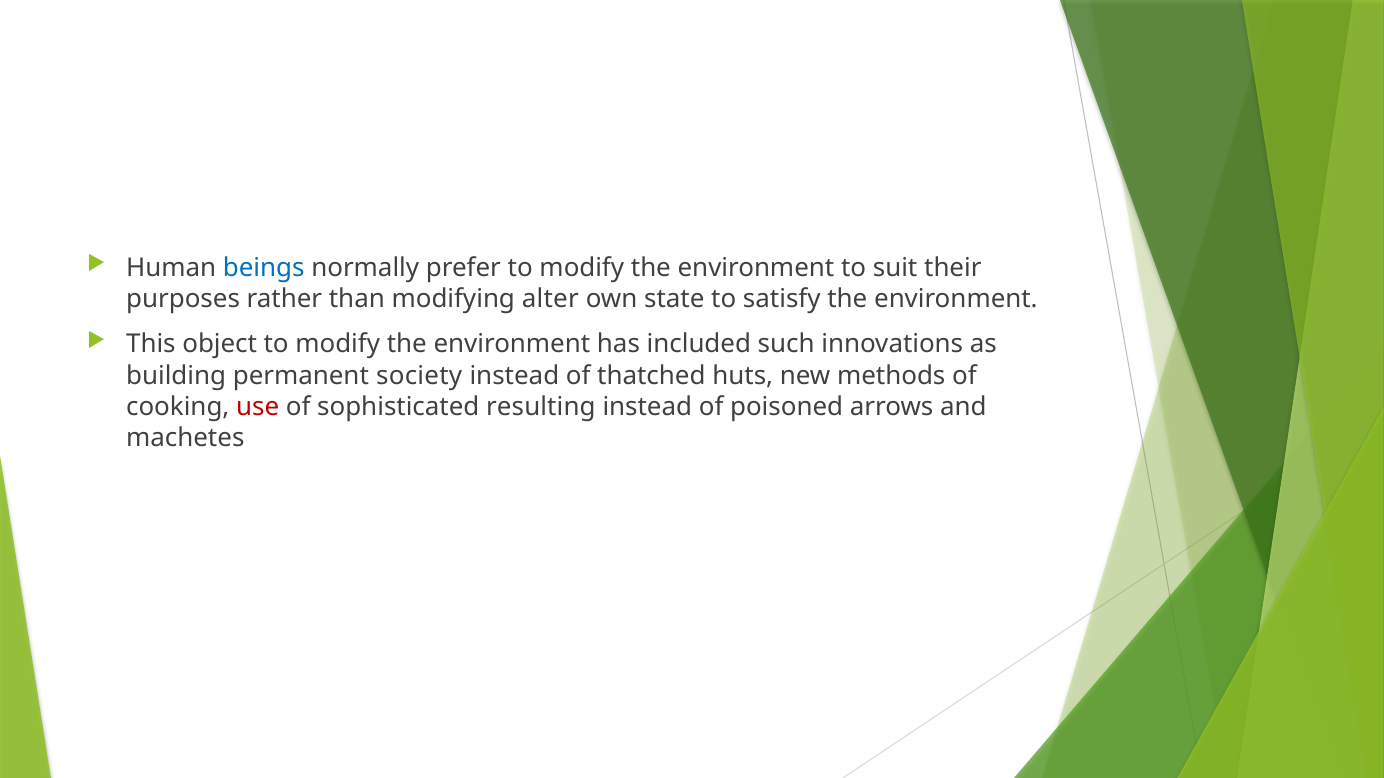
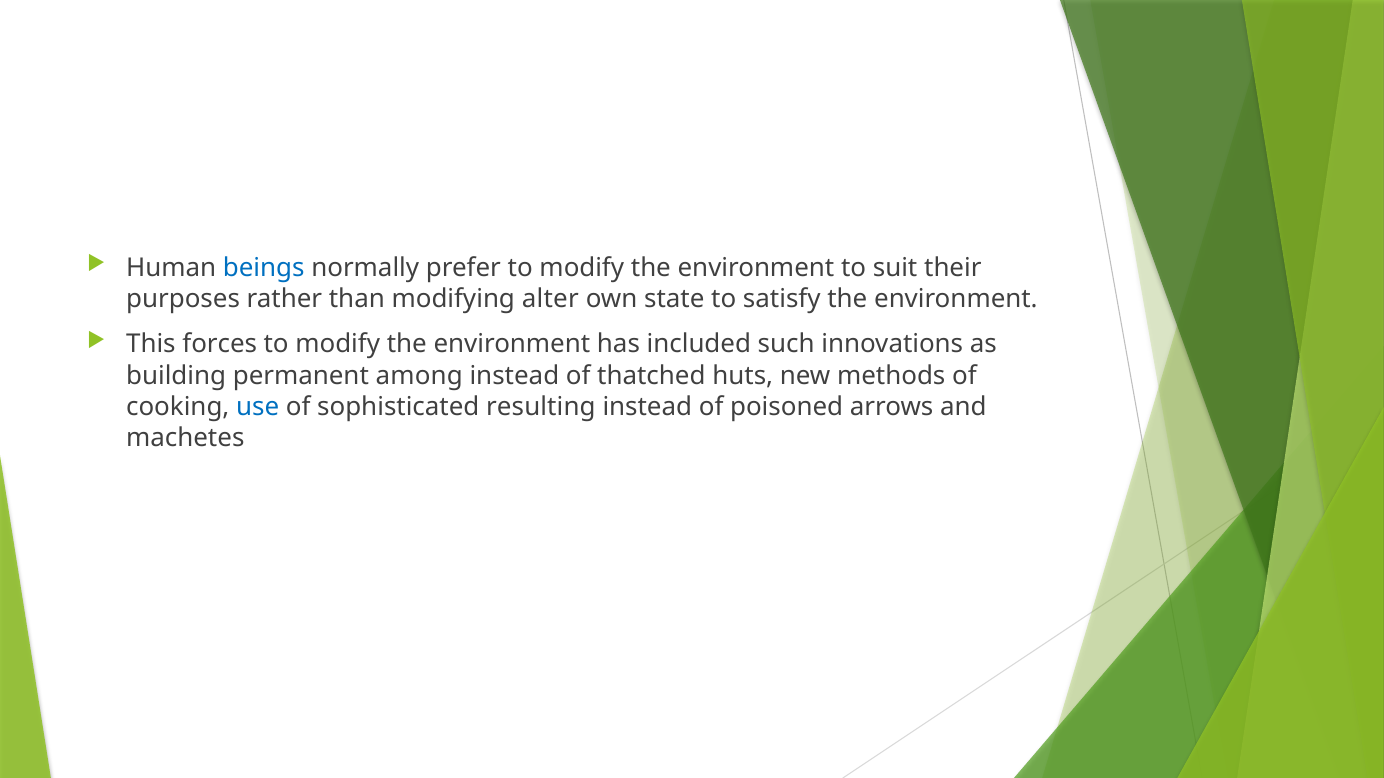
object: object -> forces (220, 345)
society: society -> among (419, 376)
use colour: red -> blue (258, 407)
